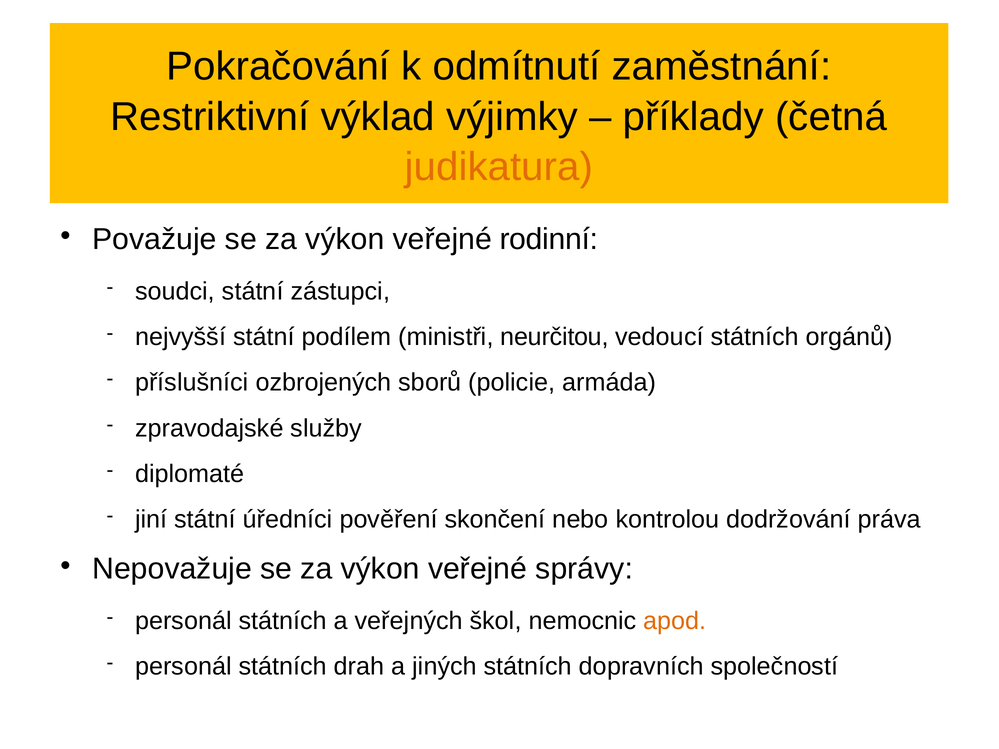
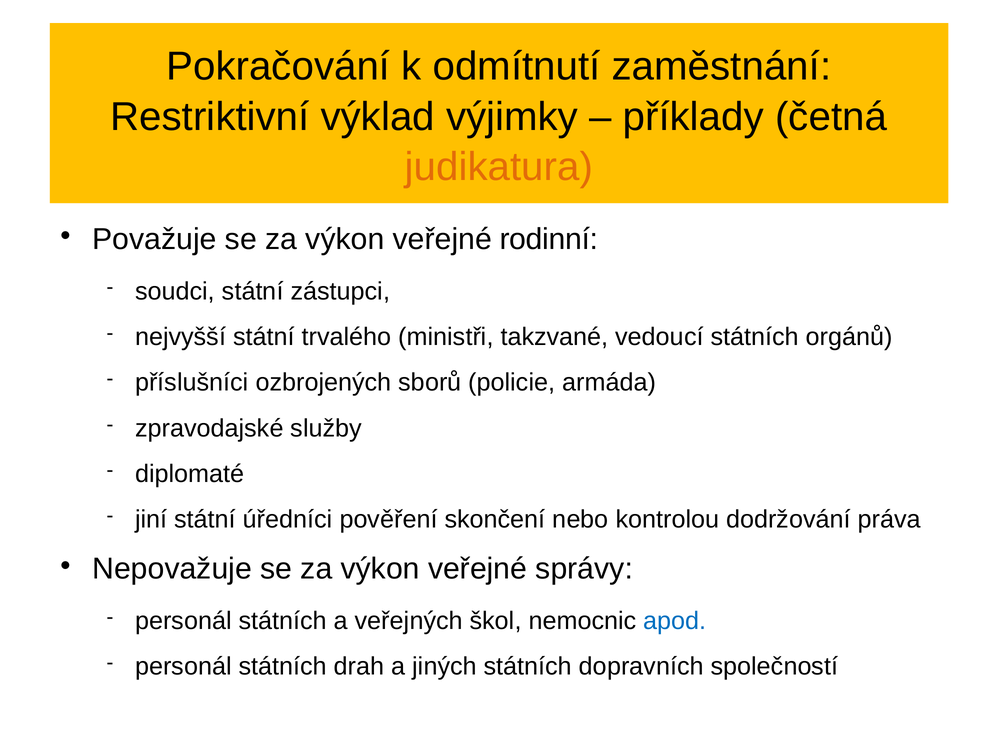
podílem: podílem -> trvalého (347, 337)
neurčitou: neurčitou -> takzvané (554, 337)
apod colour: orange -> blue (675, 621)
